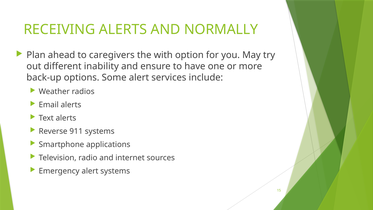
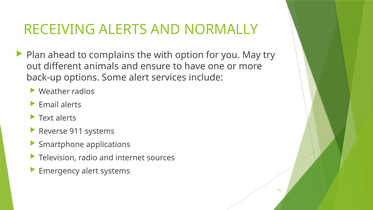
caregivers: caregivers -> complains (112, 55)
inability: inability -> animals (101, 66)
